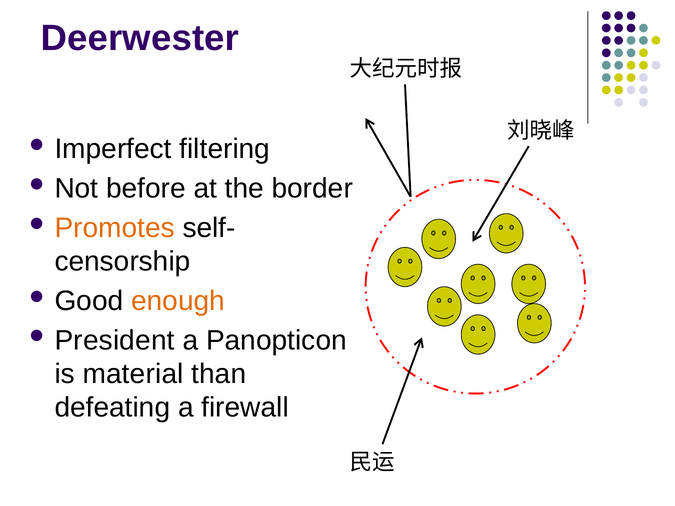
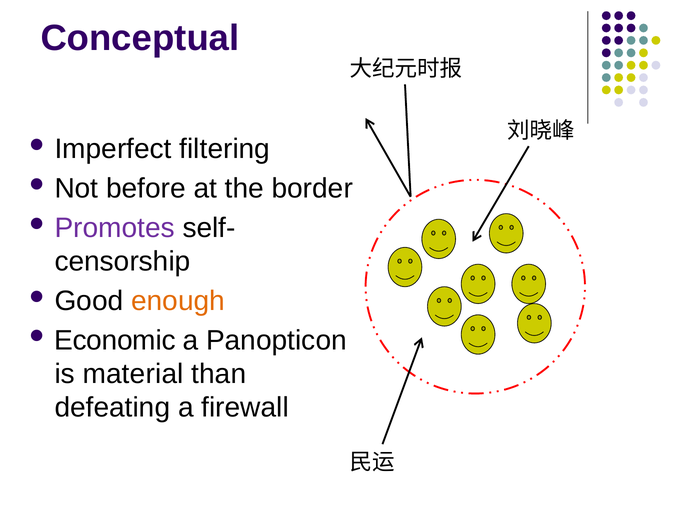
Deerwester: Deerwester -> Conceptual (140, 38)
Promotes colour: orange -> purple (115, 228)
President: President -> Economic (115, 340)
